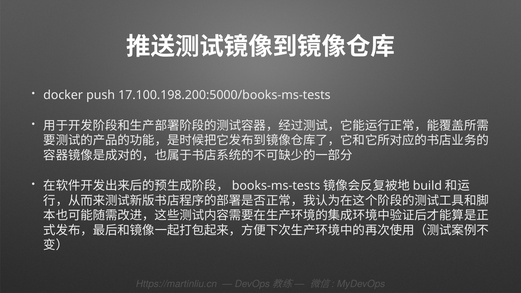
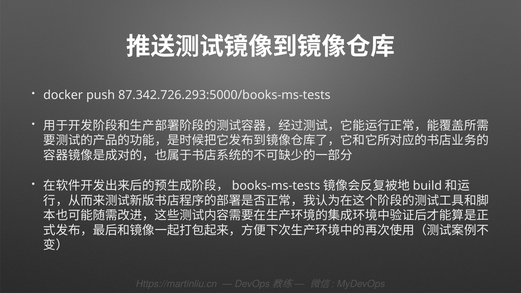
17.100.198.200:5000/books-ms-tests: 17.100.198.200:5000/books-ms-tests -> 87.342.726.293:5000/books-ms-tests (224, 95)
